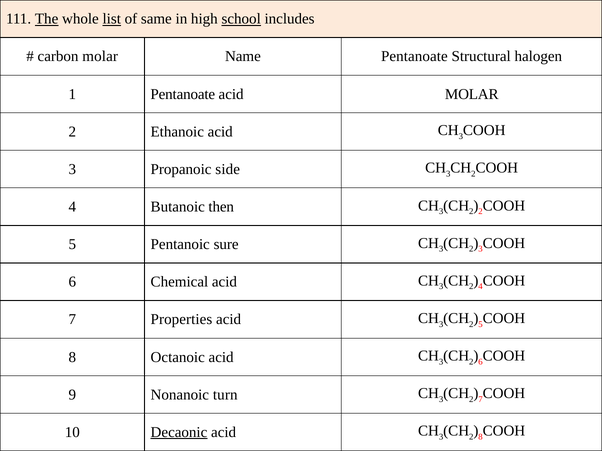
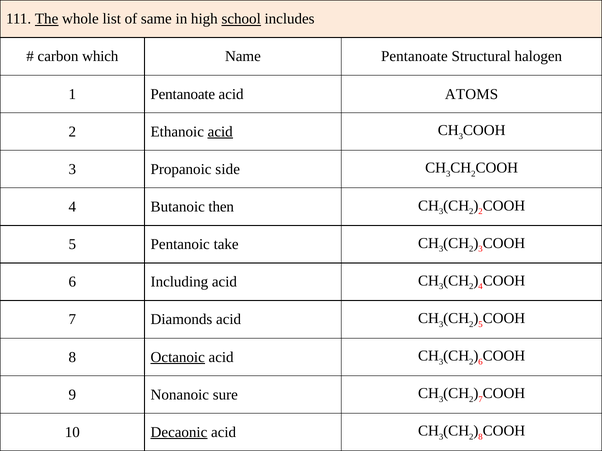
list underline: present -> none (112, 19)
carbon molar: molar -> which (100, 57)
acid MOLAR: MOLAR -> ATOMS (472, 94)
acid underline: none -> present (220, 132)
sure: sure -> take (226, 245)
Chemical: Chemical -> Including (179, 282)
Properties: Properties -> Diamonds (181, 320)
Octanoic underline: none -> present (178, 357)
turn: turn -> sure (225, 395)
